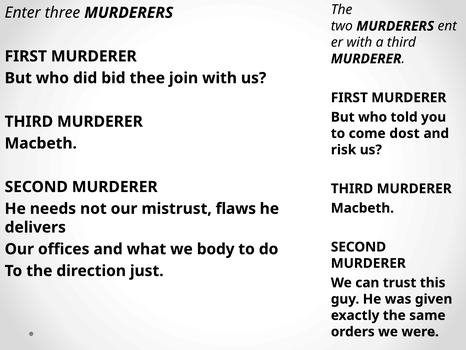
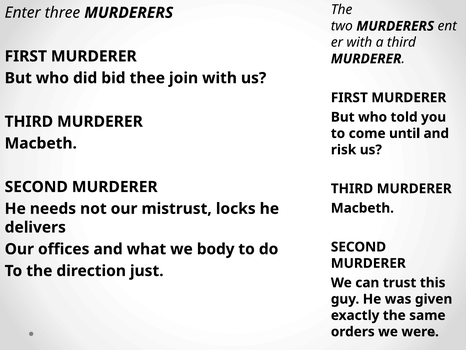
dost: dost -> until (405, 133)
flaws: flaws -> locks (236, 208)
